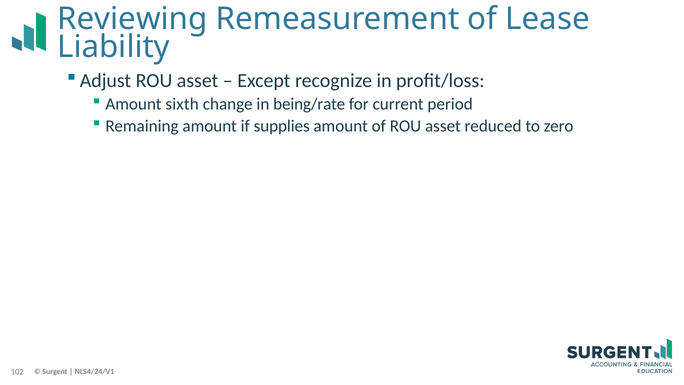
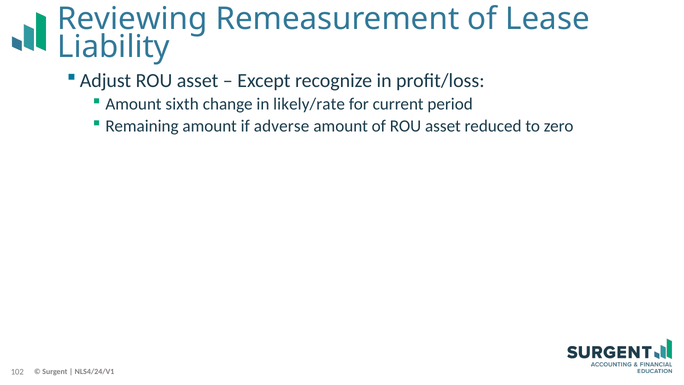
being/rate: being/rate -> likely/rate (309, 104)
supplies: supplies -> adverse (282, 126)
